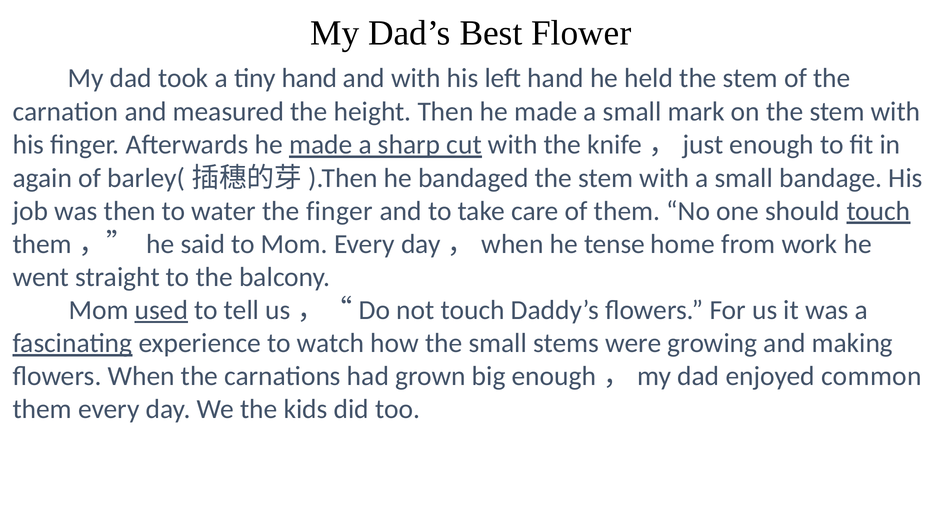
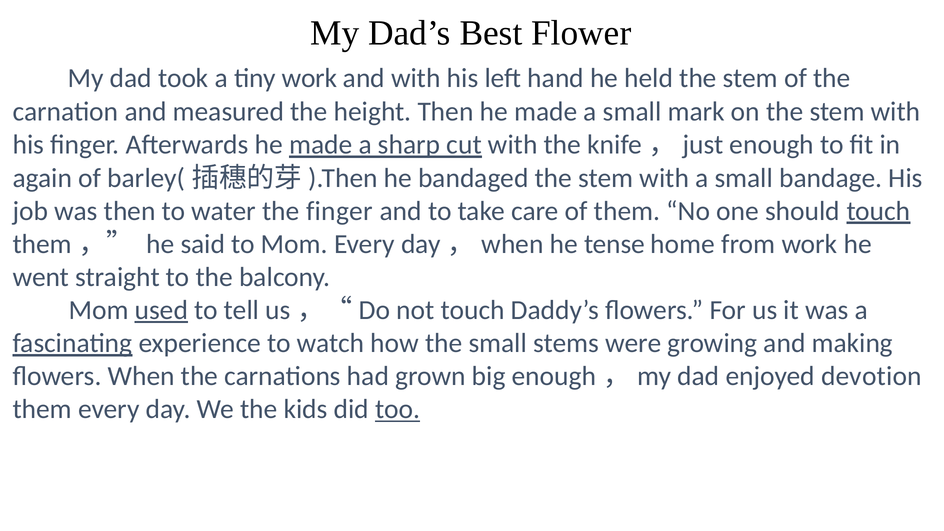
tiny hand: hand -> work (309, 78)
common: common -> devotion (871, 376)
too underline: none -> present (398, 409)
